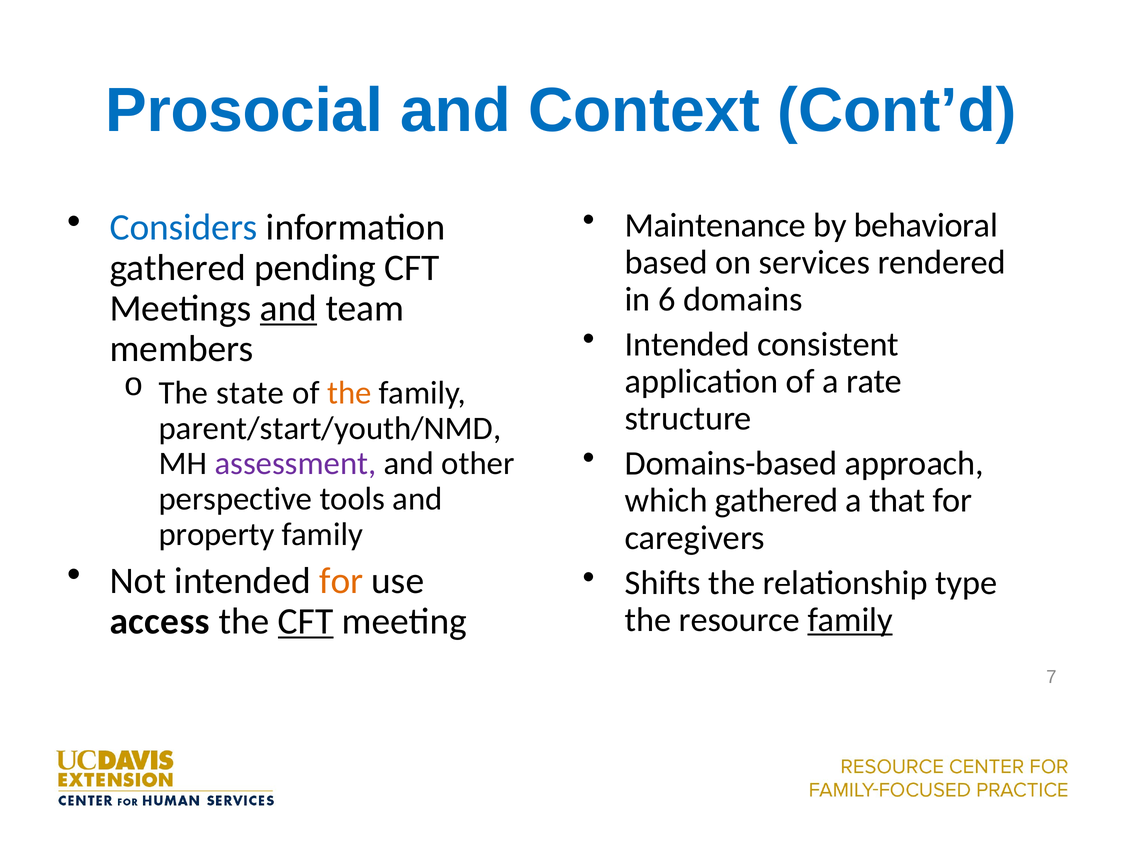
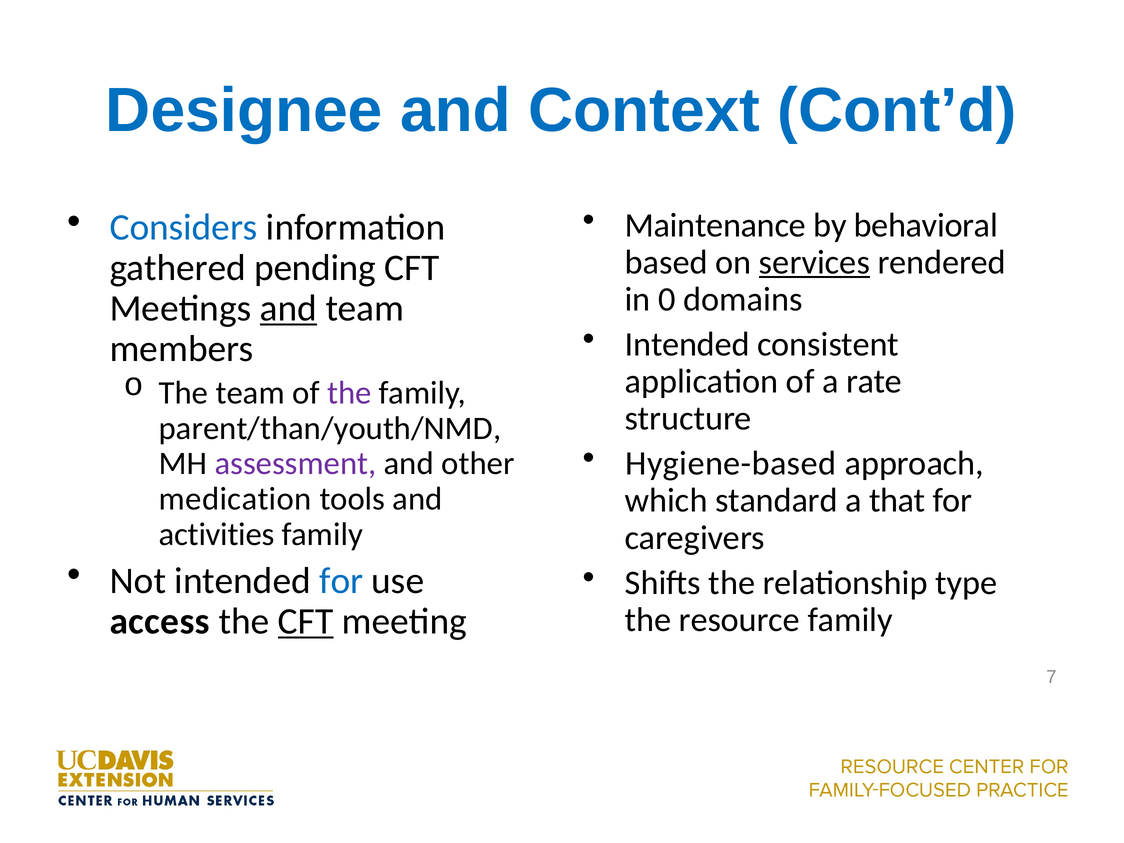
Prosocial: Prosocial -> Designee (244, 111)
services underline: none -> present (814, 262)
6: 6 -> 0 (667, 299)
The state: state -> team (250, 393)
the colour: orange -> purple (349, 393)
parent/start/youth/NMD: parent/start/youth/NMD -> parent/than/youth/NMD (330, 428)
Domains-based: Domains-based -> Hygiene-based (731, 464)
perspective: perspective -> medication (235, 499)
which gathered: gathered -> standard (776, 501)
property: property -> activities (217, 534)
for colour: orange -> blue (341, 581)
family underline: present -> none (850, 620)
